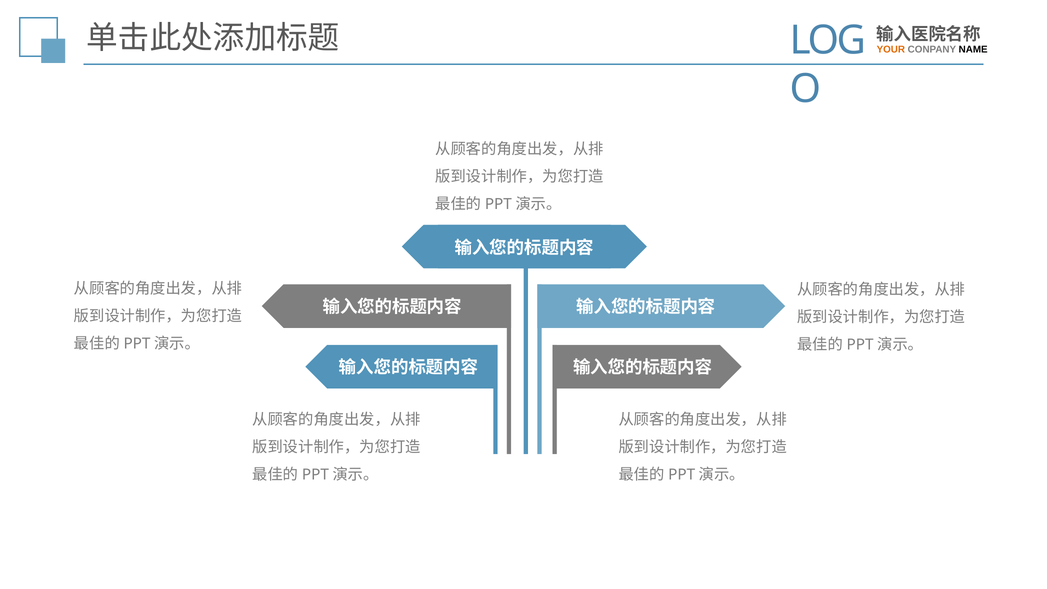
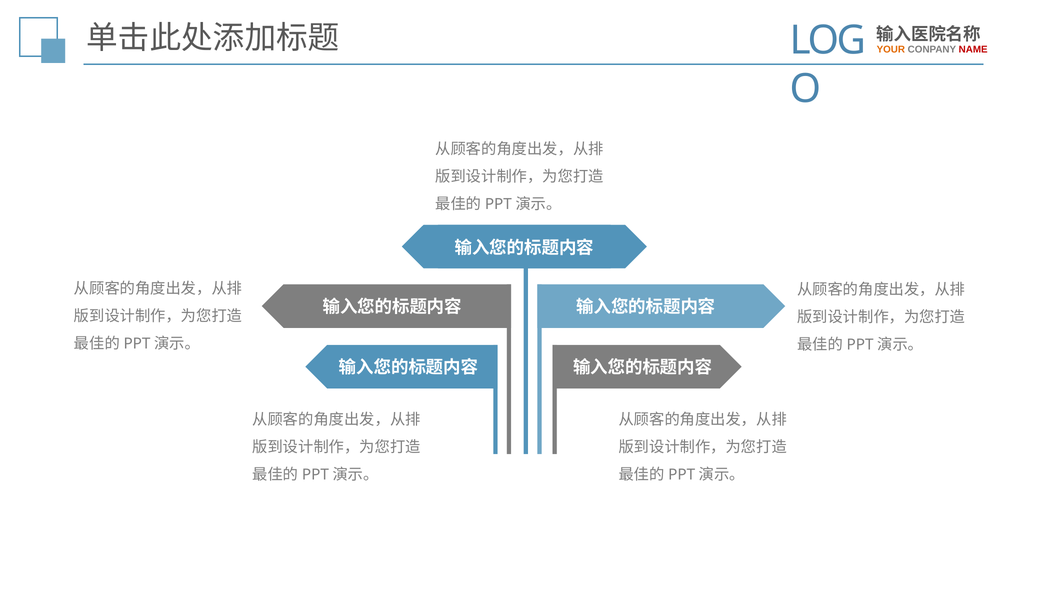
NAME colour: black -> red (973, 49)
